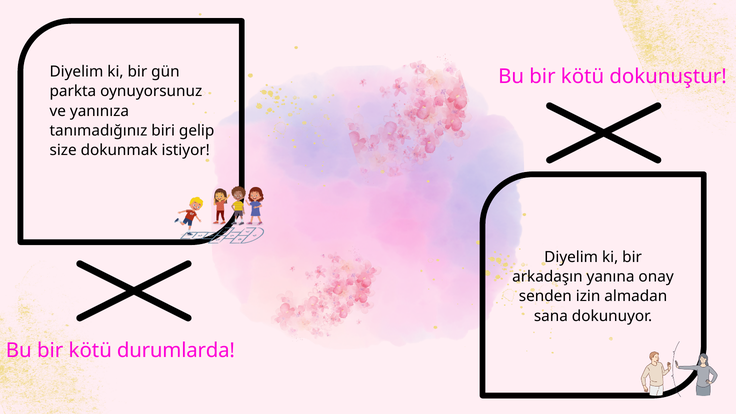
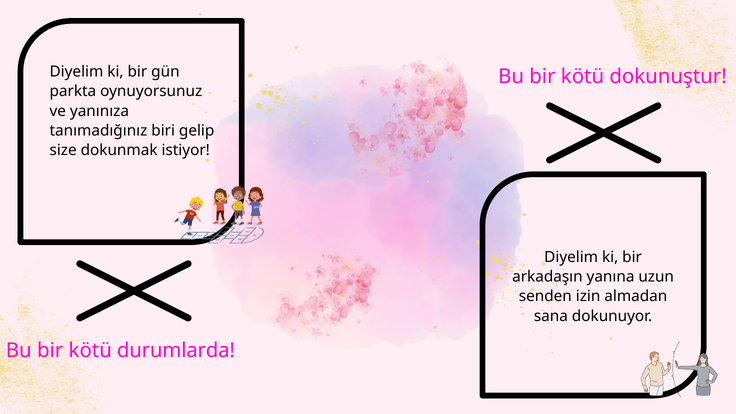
onay: onay -> uzun (656, 277)
